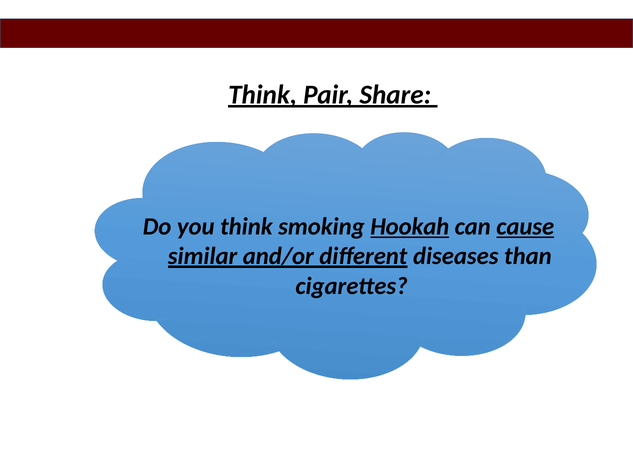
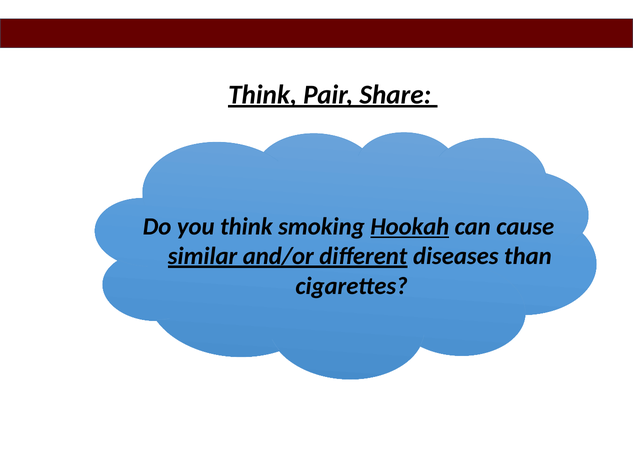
cause underline: present -> none (525, 226)
